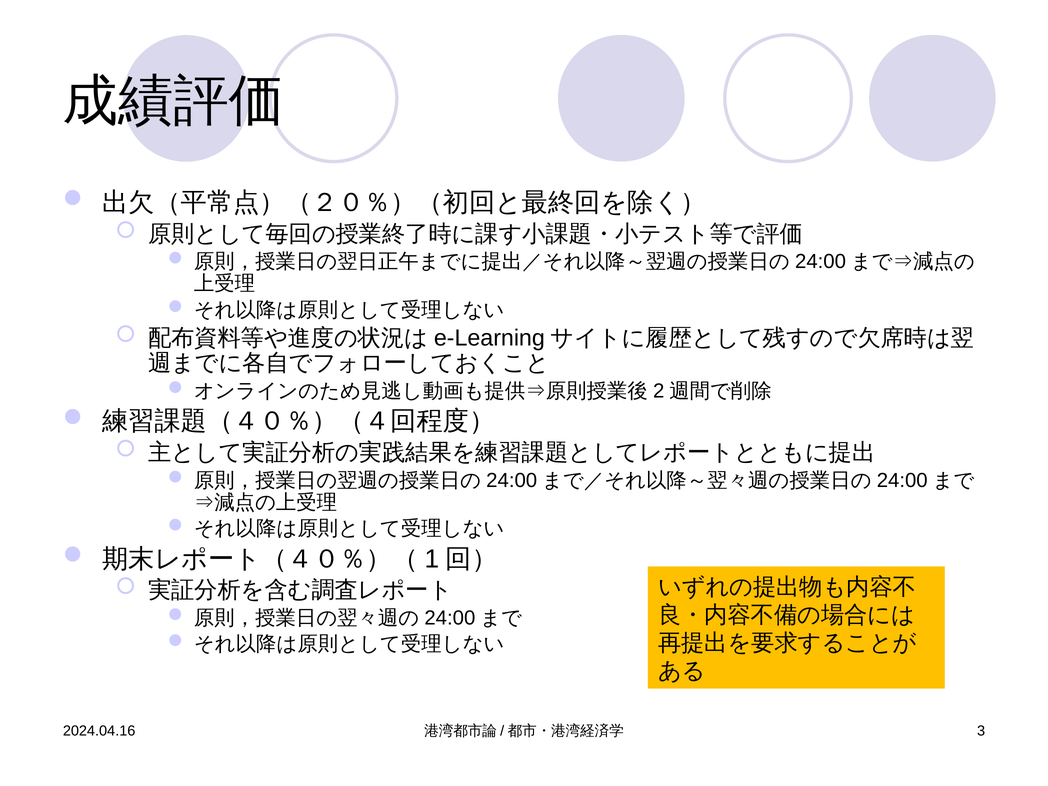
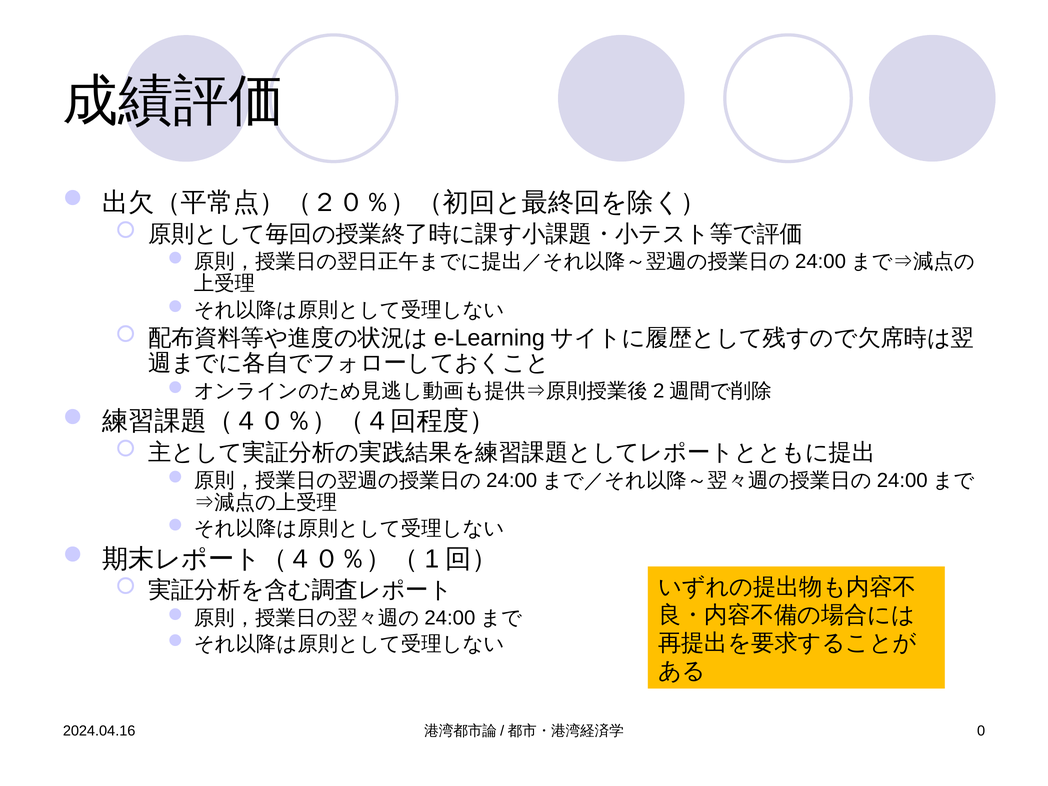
3: 3 -> 0 (981, 731)
